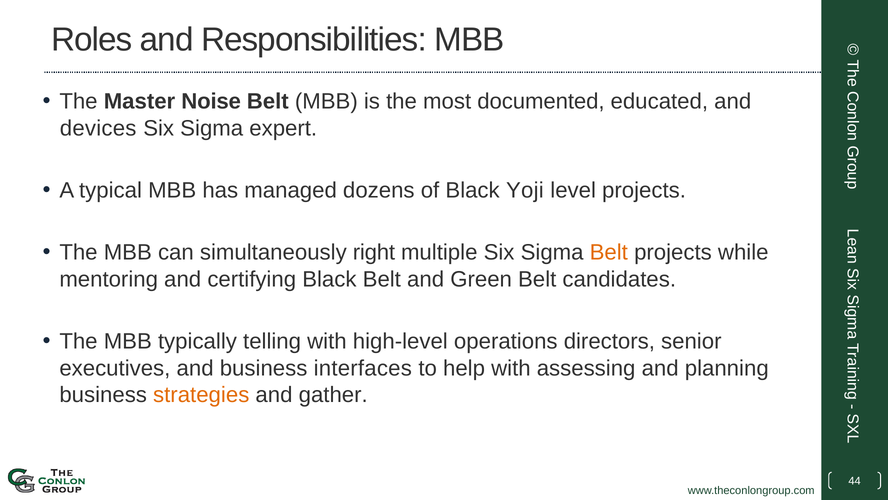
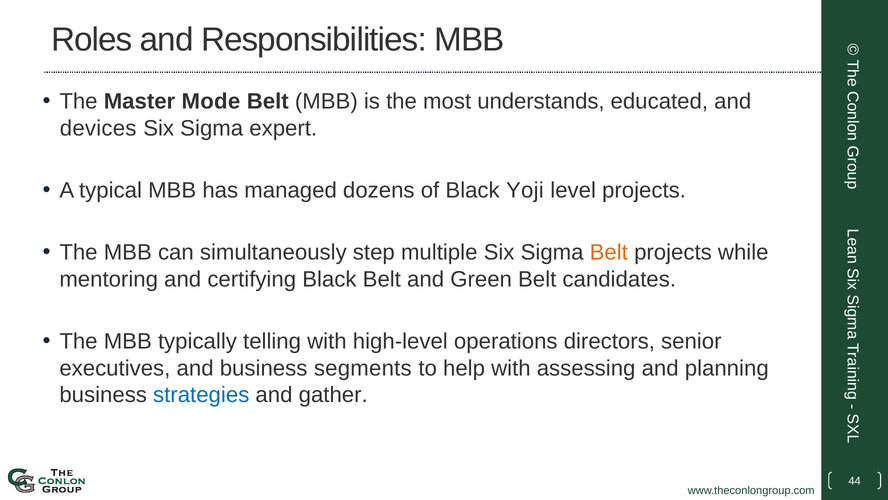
Noise: Noise -> Mode (211, 101)
documented: documented -> understands (541, 101)
right: right -> step (374, 252)
interfaces: interfaces -> segments (363, 368)
strategies colour: orange -> blue (201, 394)
